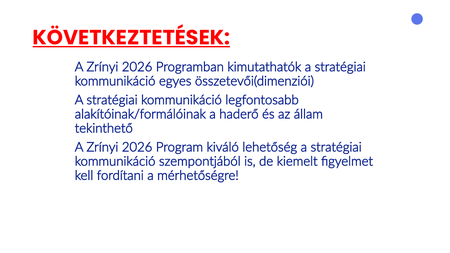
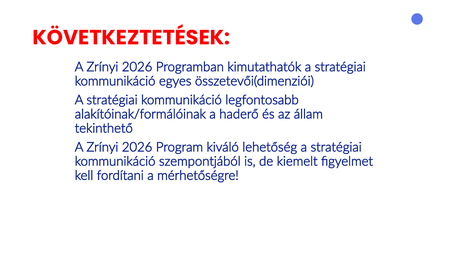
KÖVETKEZTETÉSEK underline: present -> none (131, 38)
